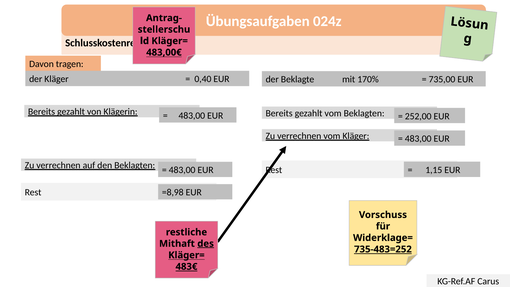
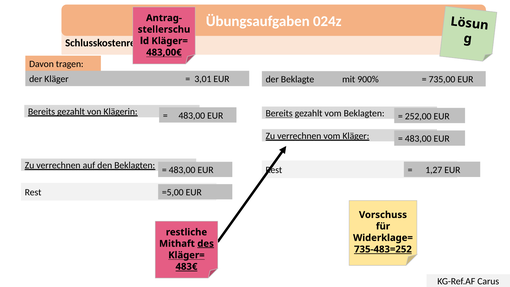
0,40: 0,40 -> 3,01 (203, 79)
170%: 170% -> 900% (368, 79)
Bereits underline: none -> present (279, 113)
1,15: 1,15 -> 1,27 (434, 170)
=8,98: =8,98 -> =5,00 (173, 192)
